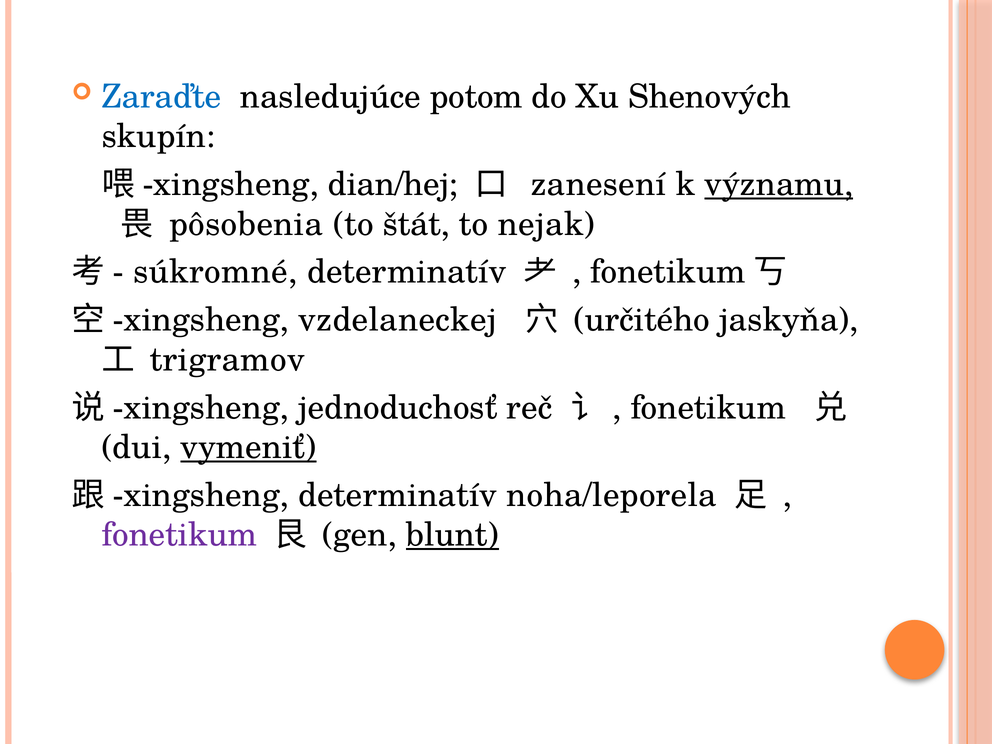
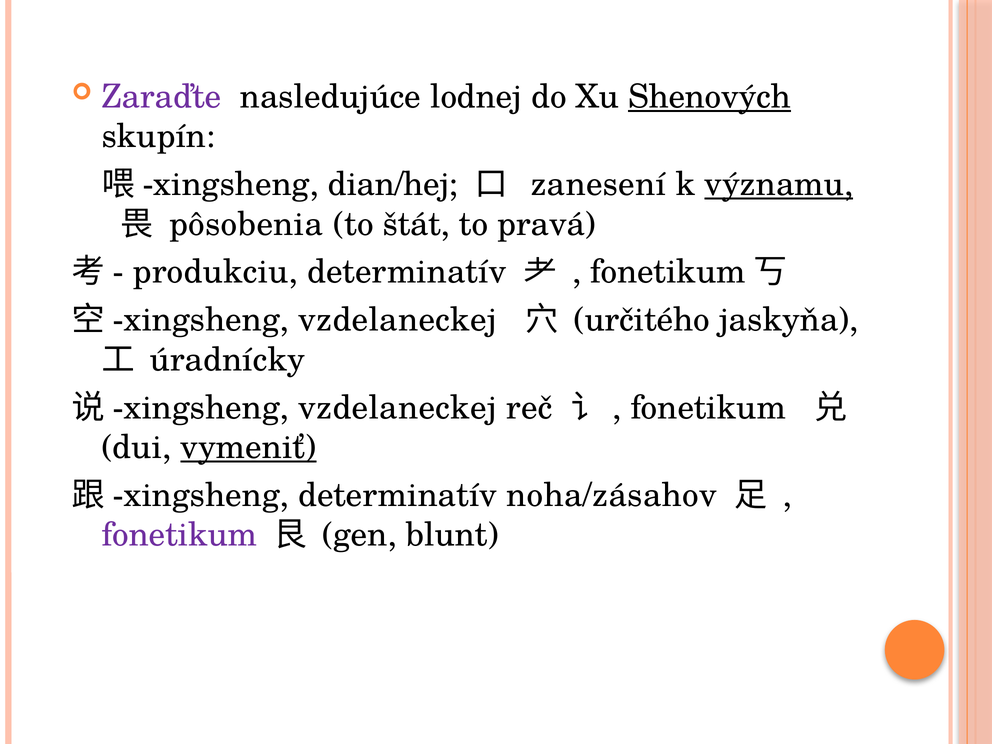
Zaraďte colour: blue -> purple (161, 97)
potom: potom -> lodnej (476, 97)
Shenových underline: none -> present (710, 97)
nejak: nejak -> pravá (547, 224)
súkromné: súkromné -> produkciu (215, 272)
trigramov: trigramov -> úradnícky (227, 360)
jednoduchosť: jednoduchosť -> vzdelaneckej (398, 408)
noha/leporela: noha/leporela -> noha/zásahov (612, 495)
blunt underline: present -> none (452, 535)
